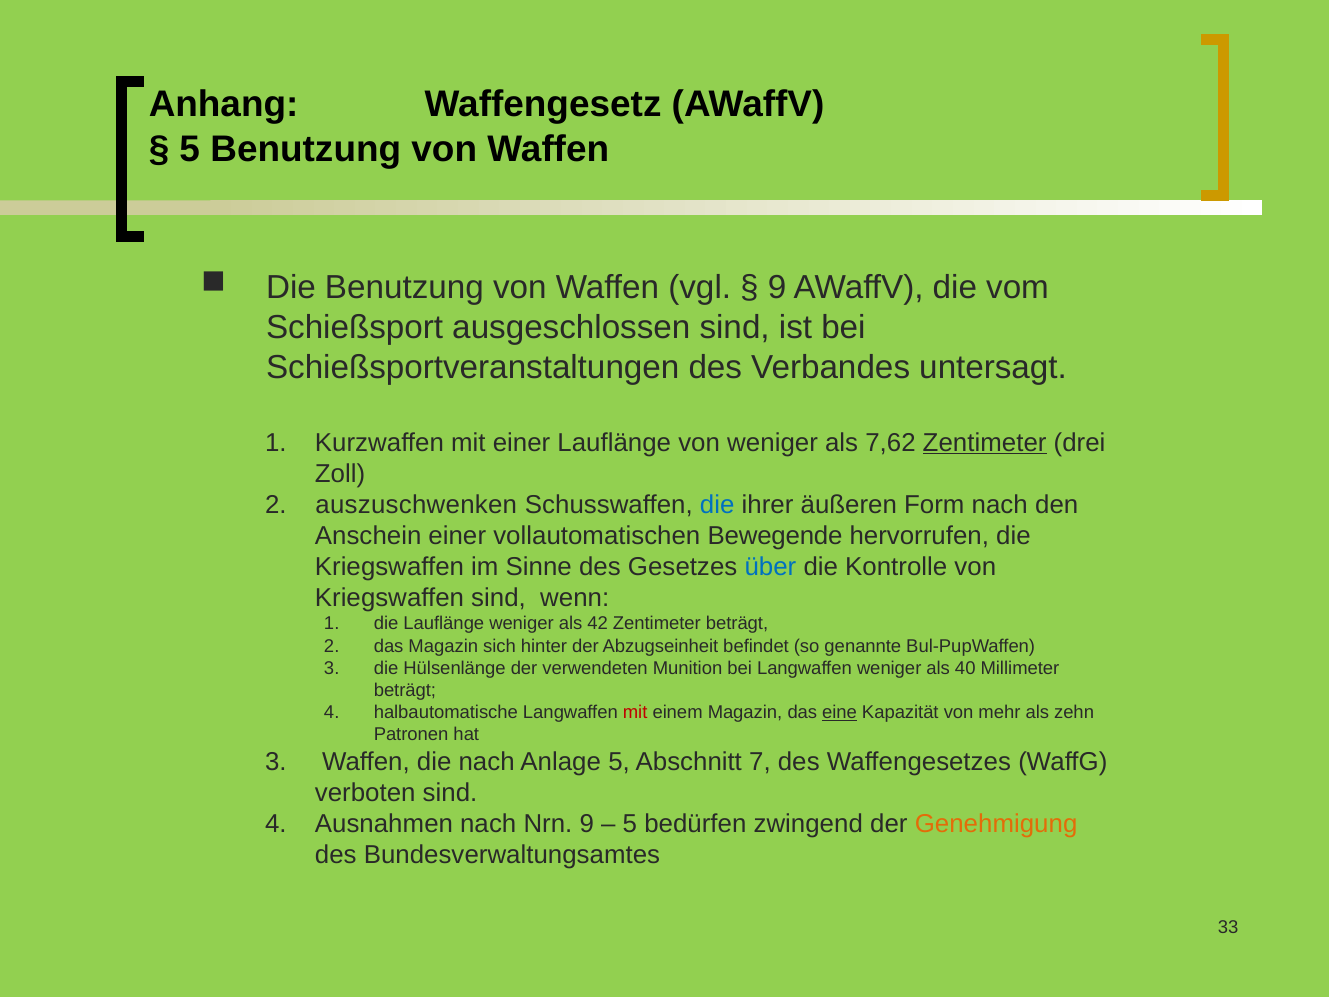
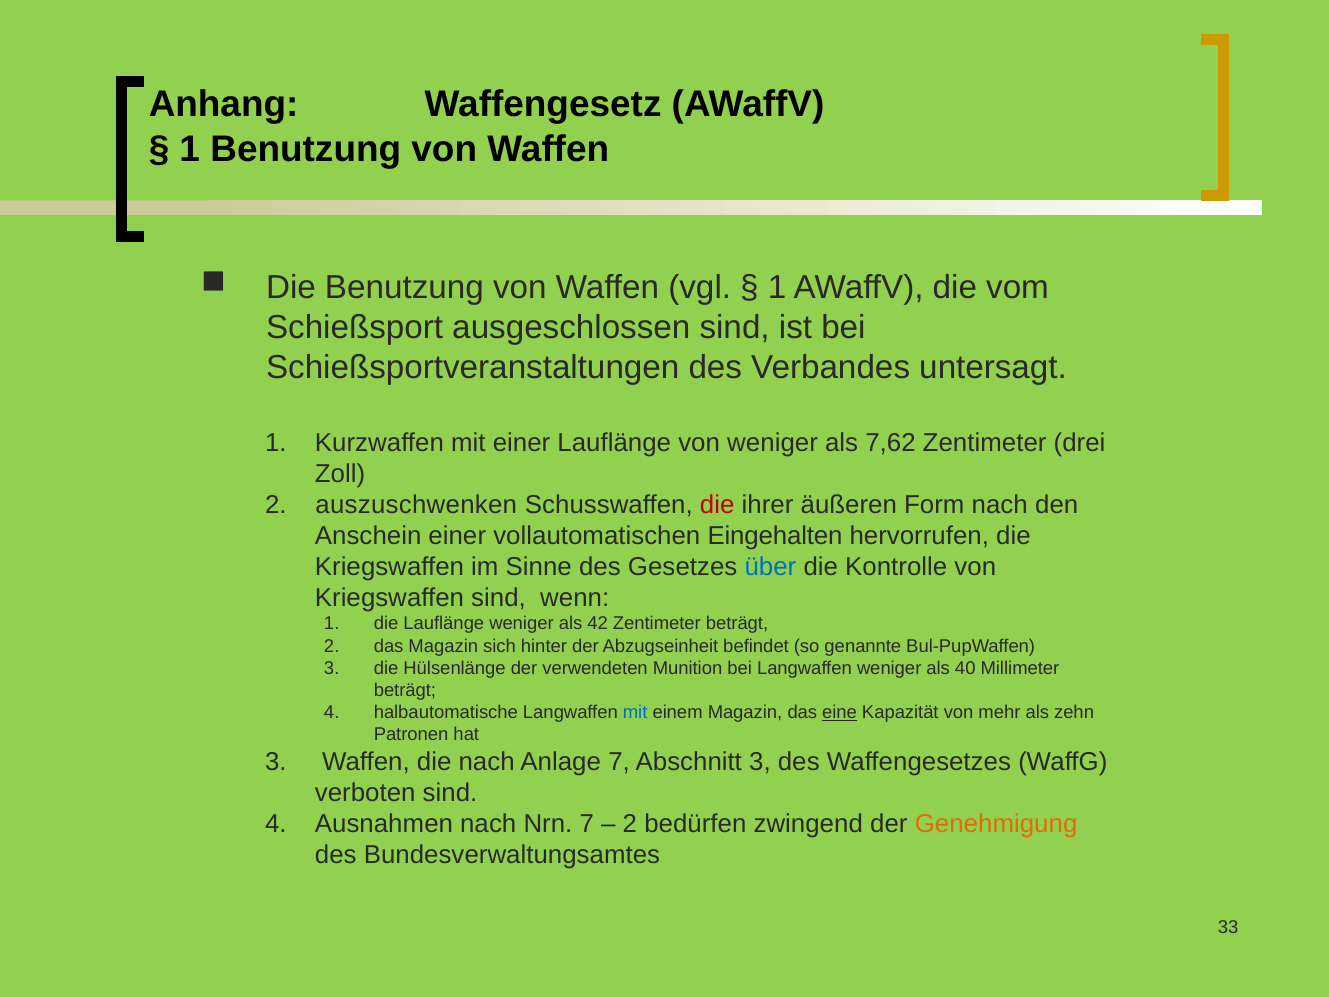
5: 5 -> 1 (190, 149)
9: 9 -> 1 (777, 288)
Zentimeter underline: present -> none (985, 442)
die colour: blue -> red (717, 504)
Bewegende: Bewegende -> Eingehalten (775, 535)
mit colour: red -> blue (635, 712)
Anlage 5: 5 -> 7 (619, 762)
Abschnitt 7: 7 -> 3 (760, 762)
Nrn 9: 9 -> 7 (587, 824)
5: 5 -> 2 (630, 824)
